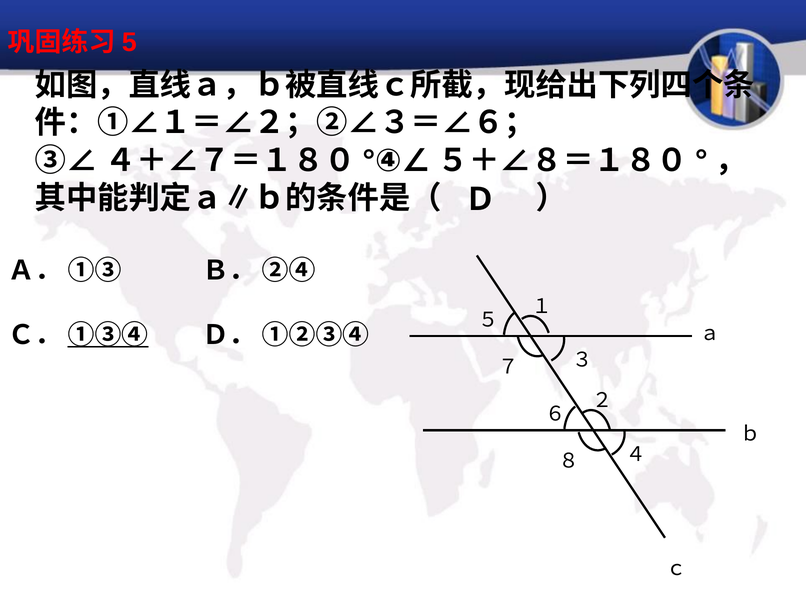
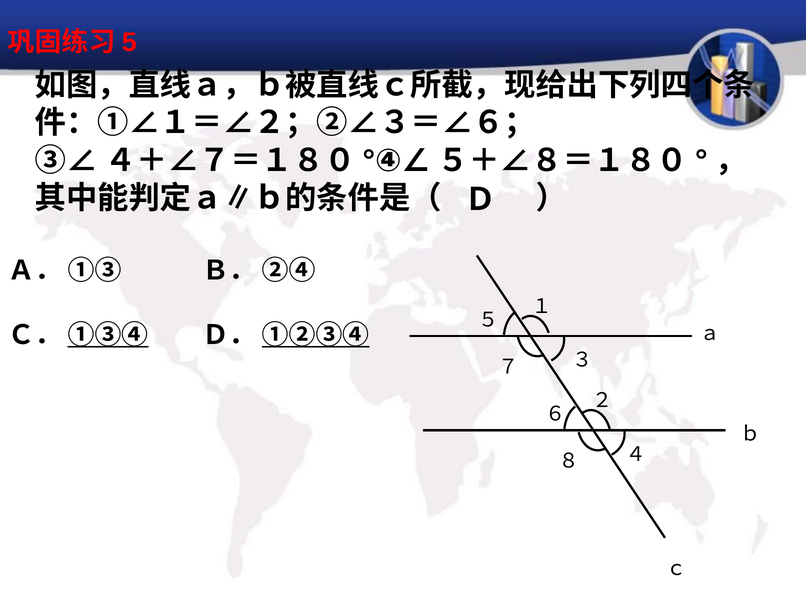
①②③④ underline: none -> present (316, 335)
